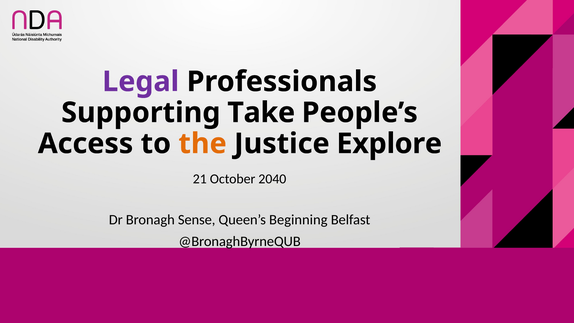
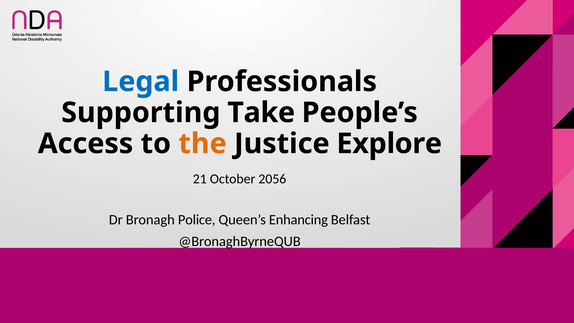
Legal colour: purple -> blue (141, 82)
2040: 2040 -> 2056 (272, 179)
Sense: Sense -> Police (197, 220)
Beginning: Beginning -> Enhancing (298, 220)
